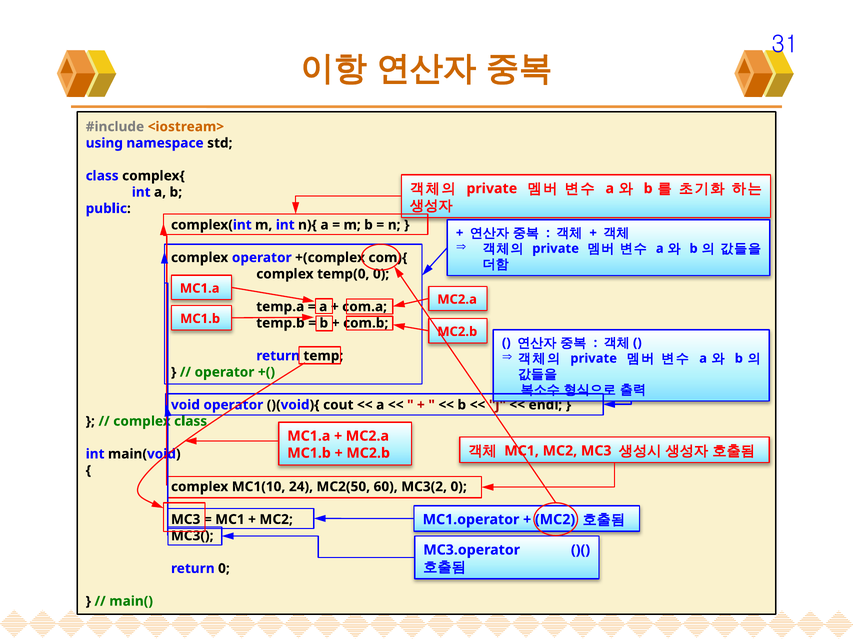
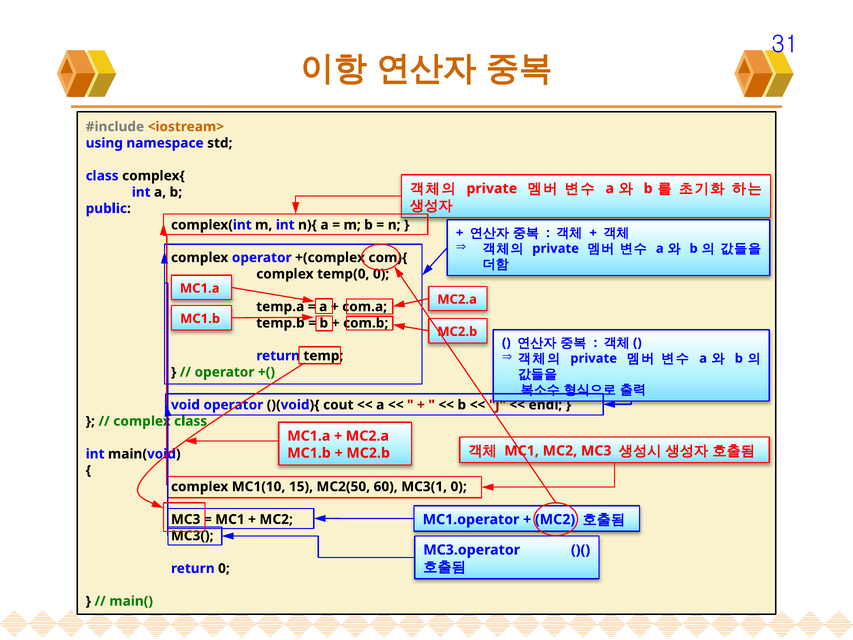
24: 24 -> 15 (301, 486)
MC3(2: MC3(2 -> MC3(1 (424, 486)
